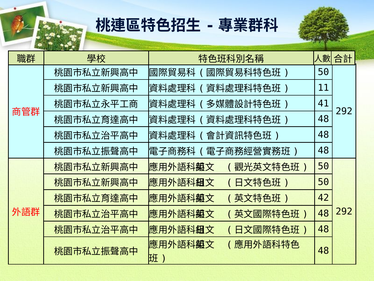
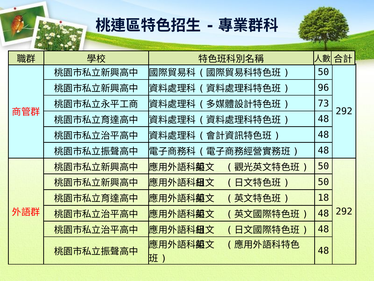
11: 11 -> 96 (323, 88)
41: 41 -> 73 (323, 103)
42: 42 -> 18 (323, 197)
